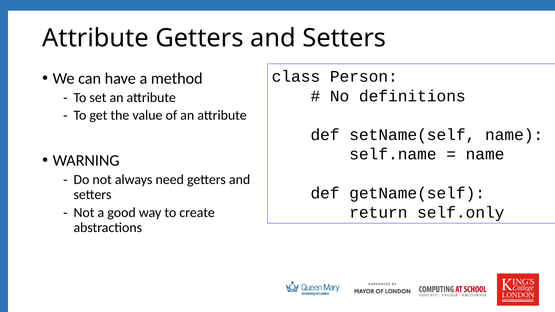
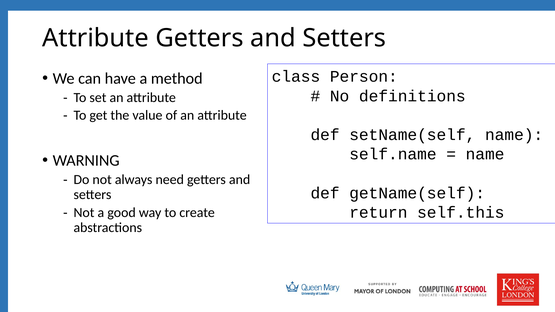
self.only: self.only -> self.this (461, 213)
